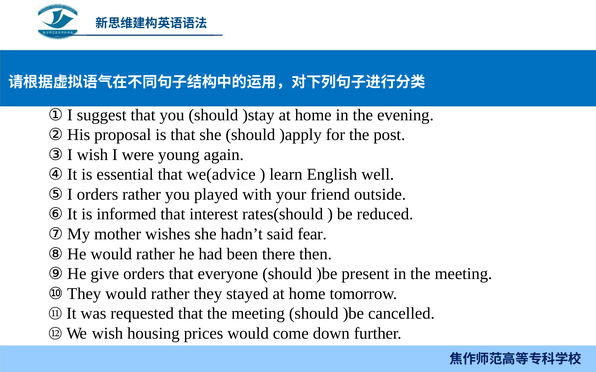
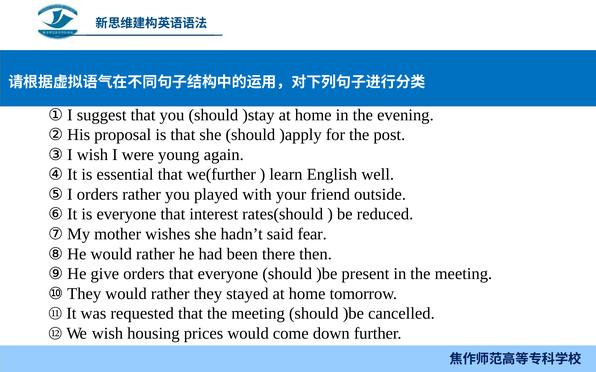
we(advice: we(advice -> we(further (221, 175)
is informed: informed -> everyone (126, 214)
